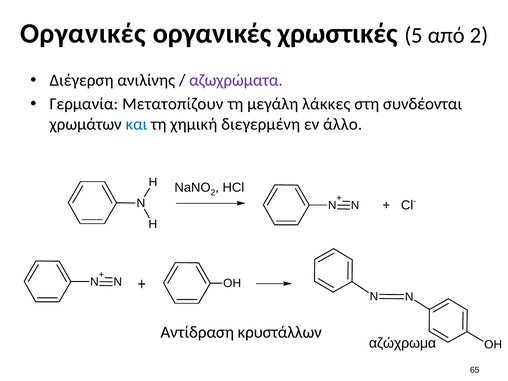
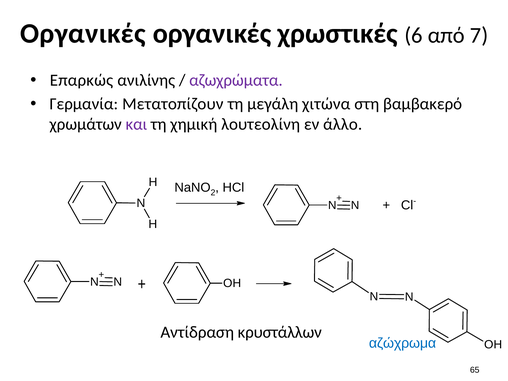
5: 5 -> 6 (413, 36)
από 2: 2 -> 7 (479, 36)
Διέγερση: Διέγερση -> Επαρκώς (81, 80)
λάκκες: λάκκες -> χιτώνα (326, 104)
συνδέονται: συνδέονται -> βαμβακερό (423, 104)
και colour: blue -> purple (136, 124)
διεγερμένη: διεγερμένη -> λουτεολίνη (261, 124)
αζώχρωμα colour: black -> blue (403, 343)
